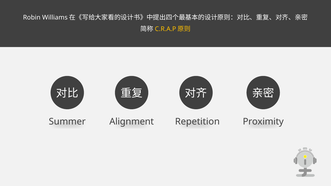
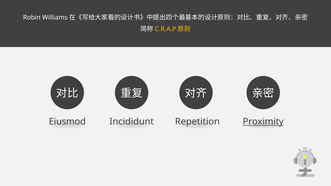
Summer: Summer -> Eiusmod (67, 122)
Alignment: Alignment -> Incididunt (132, 122)
Proximity underline: none -> present (263, 122)
